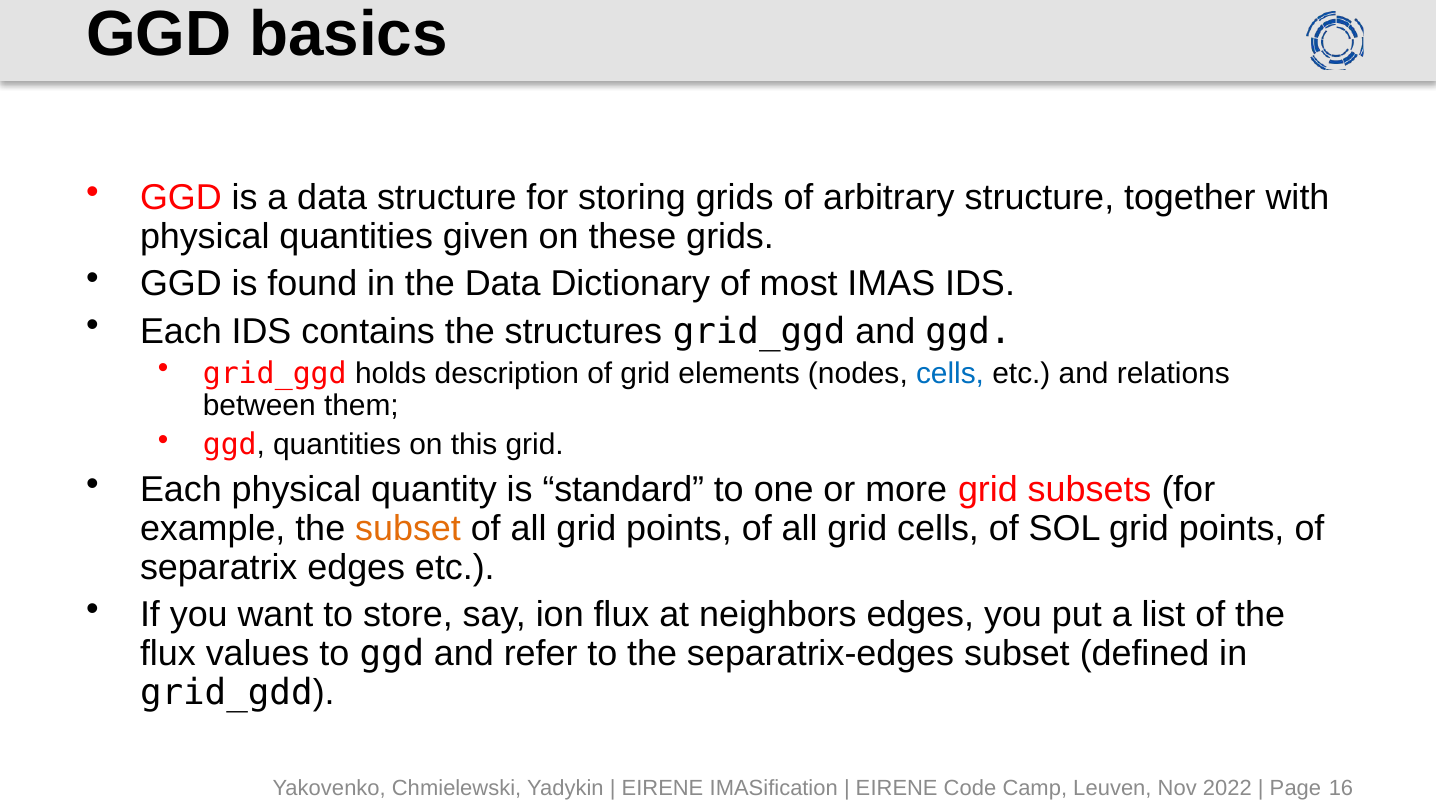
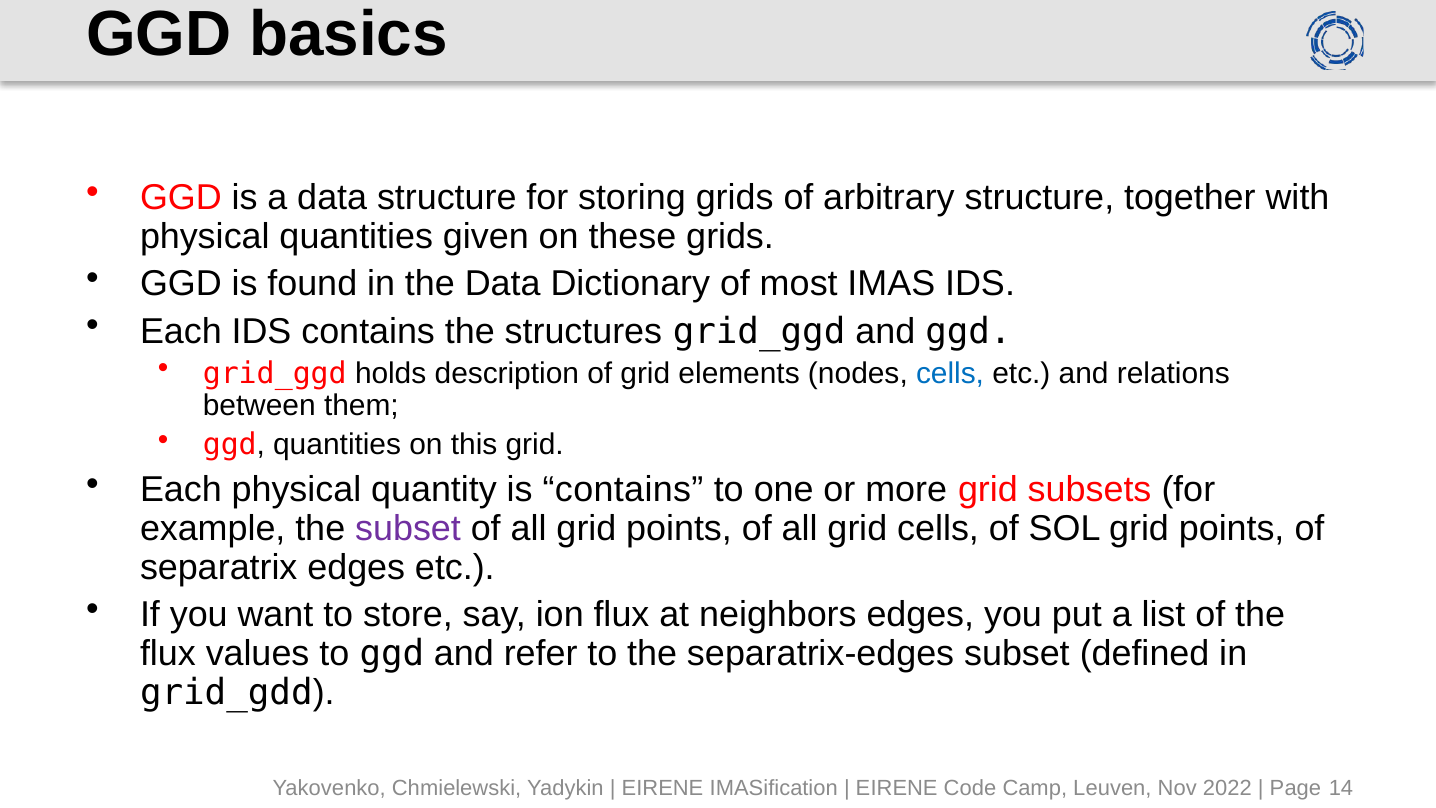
is standard: standard -> contains (623, 490)
subset colour: orange -> purple (408, 529)
16: 16 -> 14 (1341, 788)
